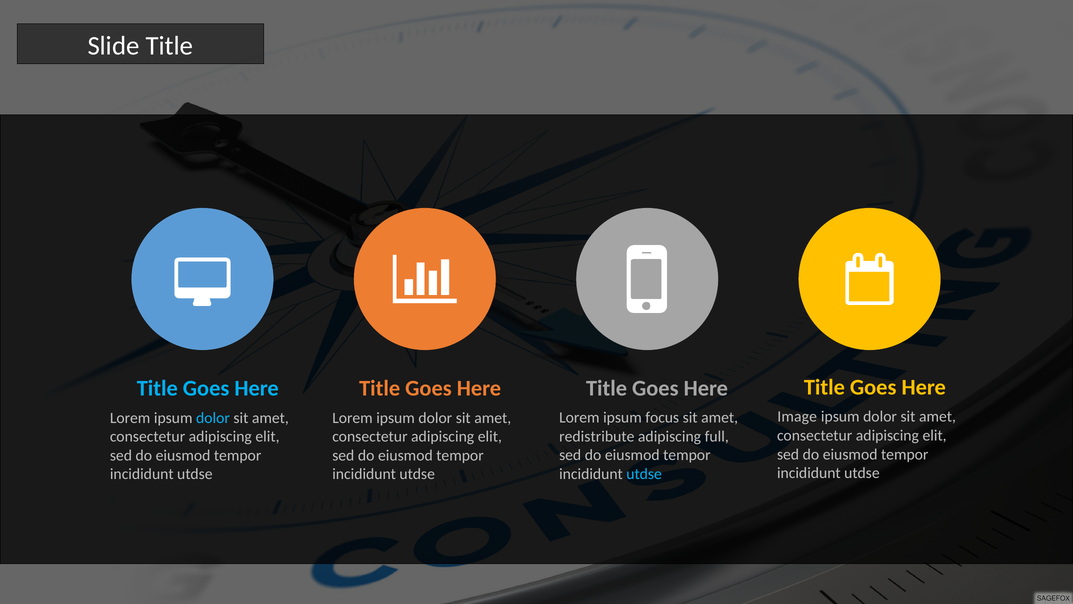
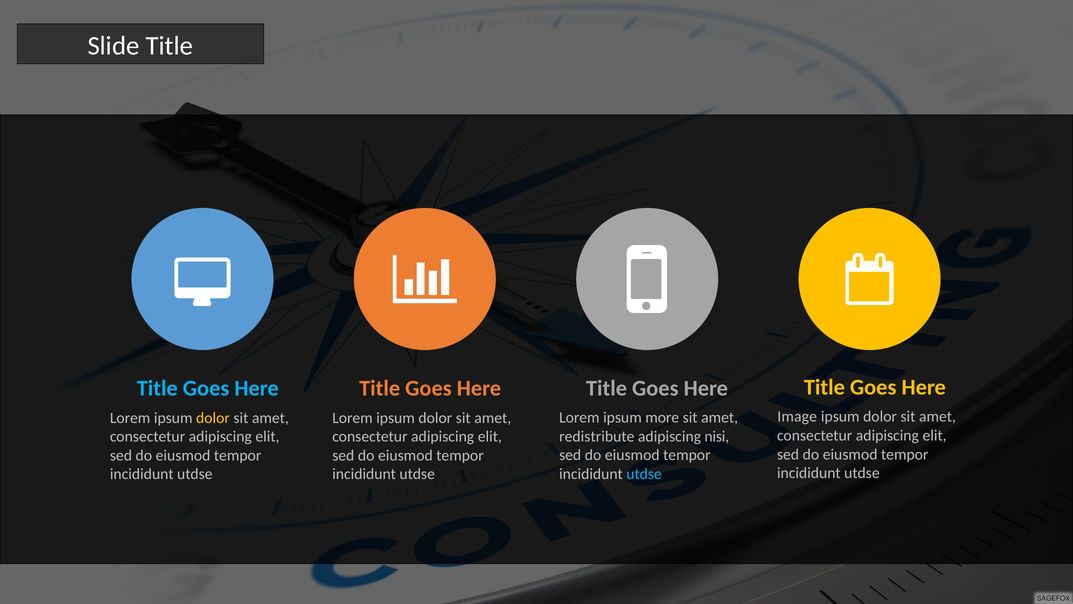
focus: focus -> more (662, 417)
dolor colour: light blue -> yellow (213, 418)
full: full -> nisi (717, 436)
